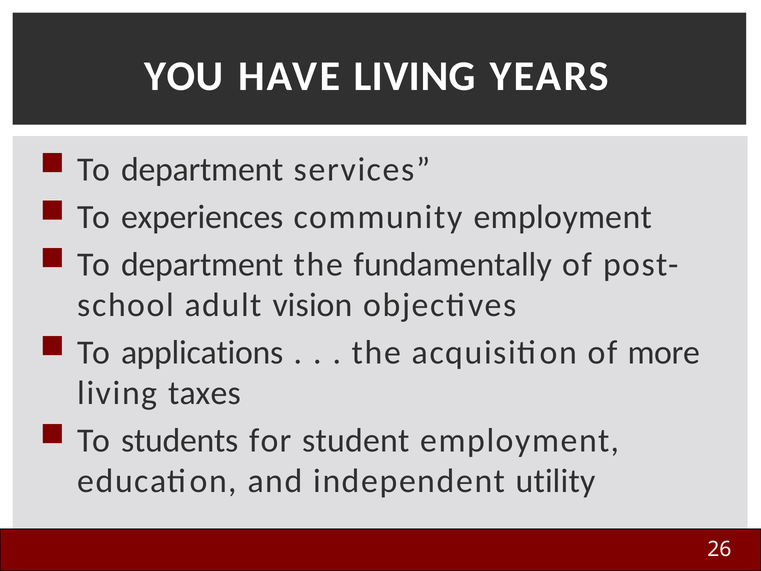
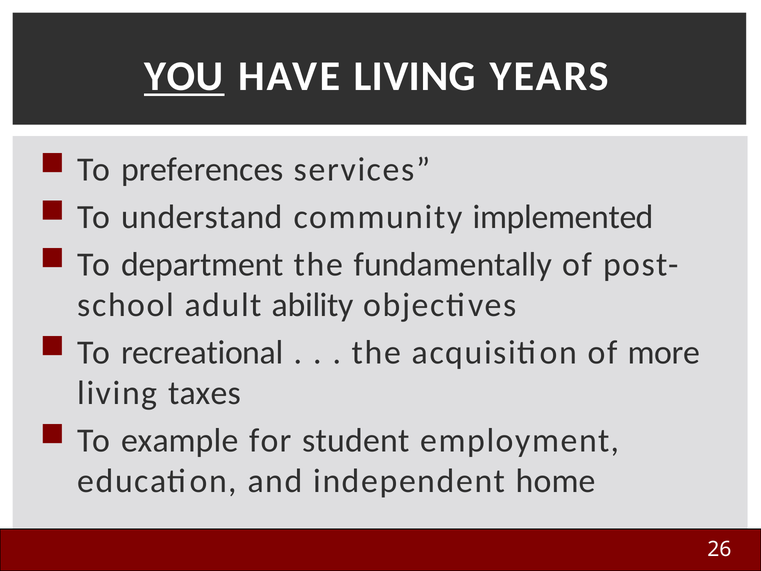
YOU underline: none -> present (184, 76)
department: department -> preferences (202, 170)
experiences: experiences -> understand (202, 217)
community employment: employment -> implemented (563, 217)
vision: vision -> ability (313, 305)
applications: applications -> recreational (202, 352)
students: students -> example (180, 440)
utility: utility -> home (556, 481)
